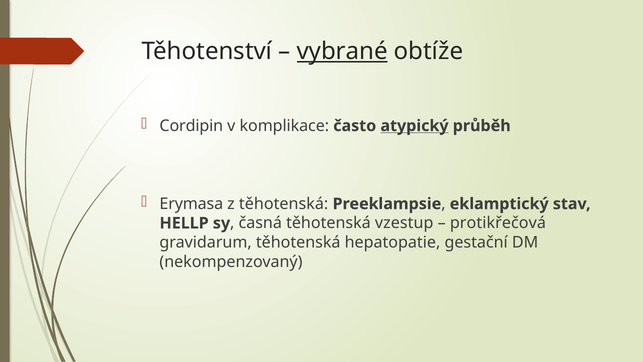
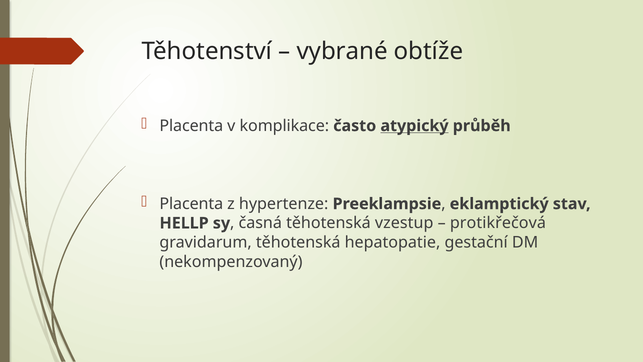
vybrané underline: present -> none (342, 51)
Cordipin: Cordipin -> Placenta (191, 126)
Erymasa: Erymasa -> Placenta (191, 204)
z těhotenská: těhotenská -> hypertenze (284, 204)
